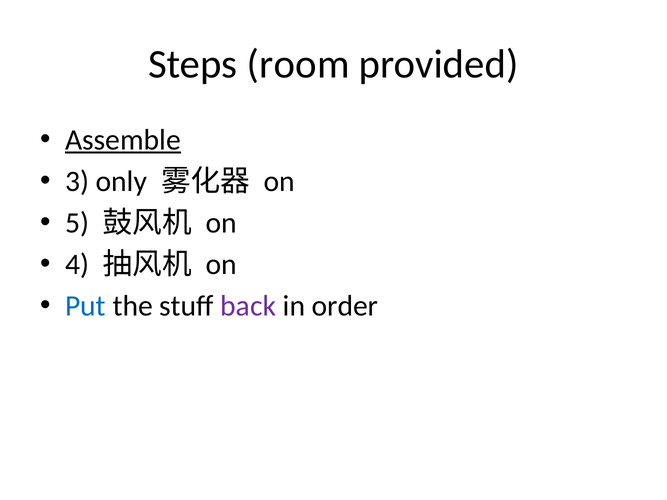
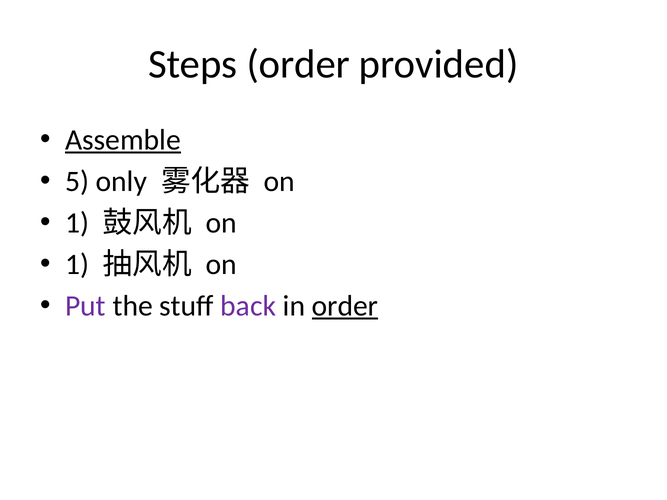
Steps room: room -> order (298, 65)
3: 3 -> 5 (77, 181)
5: 5 -> 1 (77, 223)
4: 4 -> 1 (77, 264)
Put colour: blue -> purple (85, 306)
order underline: none -> present (345, 306)
